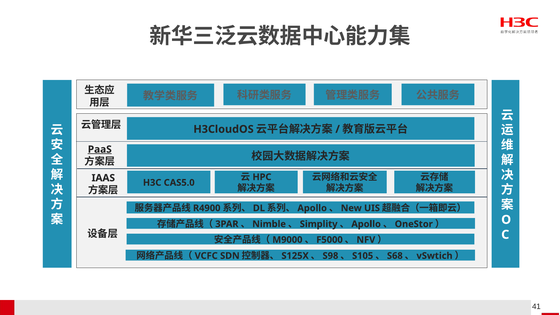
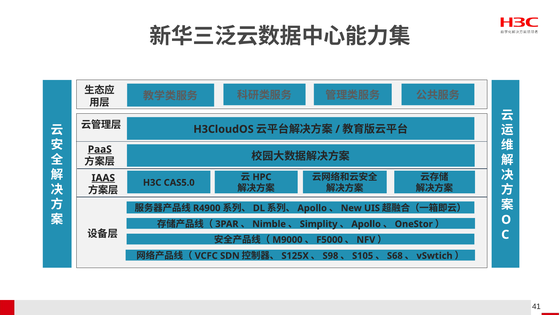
IAAS underline: none -> present (103, 178)
